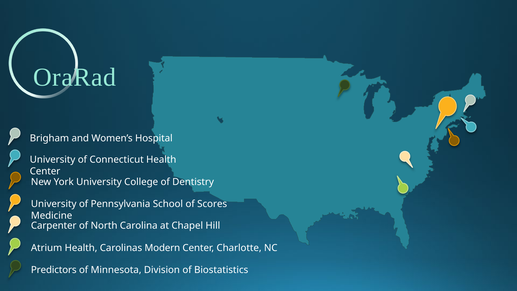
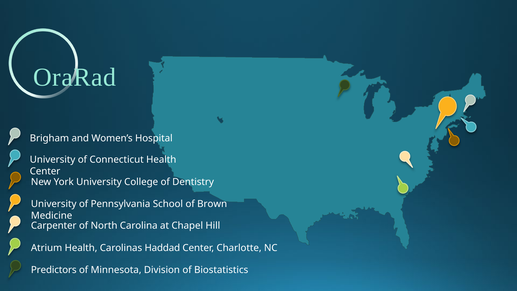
Scores: Scores -> Brown (212, 204)
Modern: Modern -> Haddad (162, 248)
